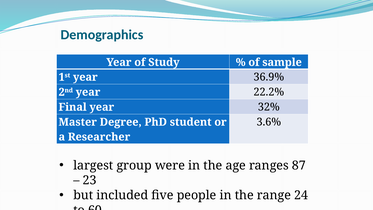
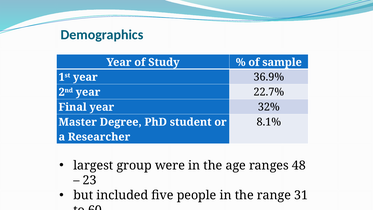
22.2%: 22.2% -> 22.7% (269, 92)
3.6%: 3.6% -> 8.1% (269, 122)
87: 87 -> 48 (299, 165)
24: 24 -> 31 (301, 195)
